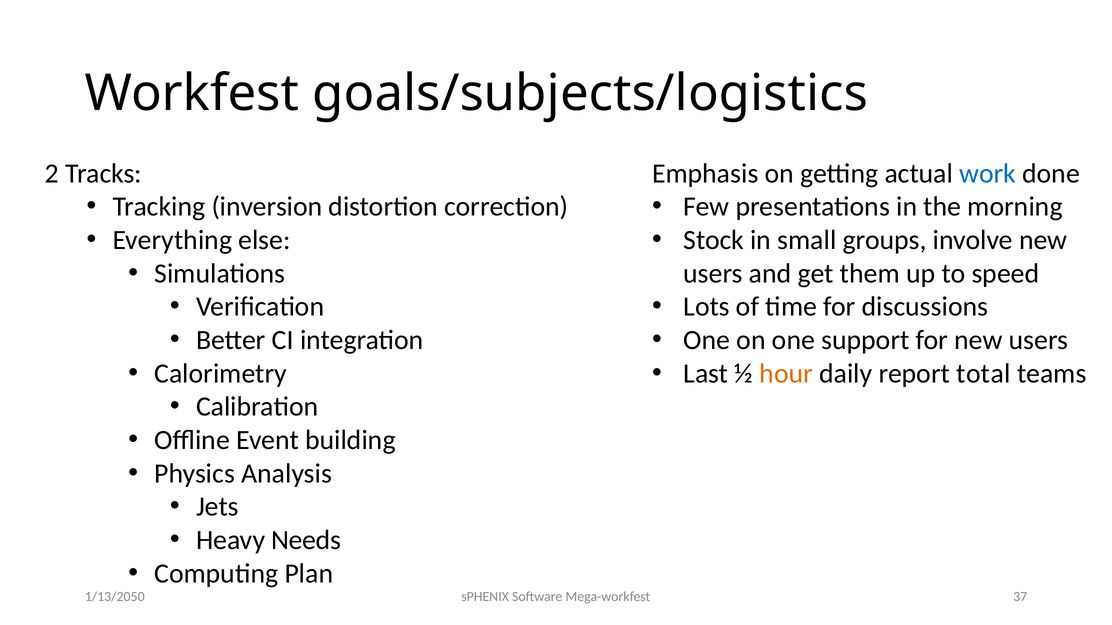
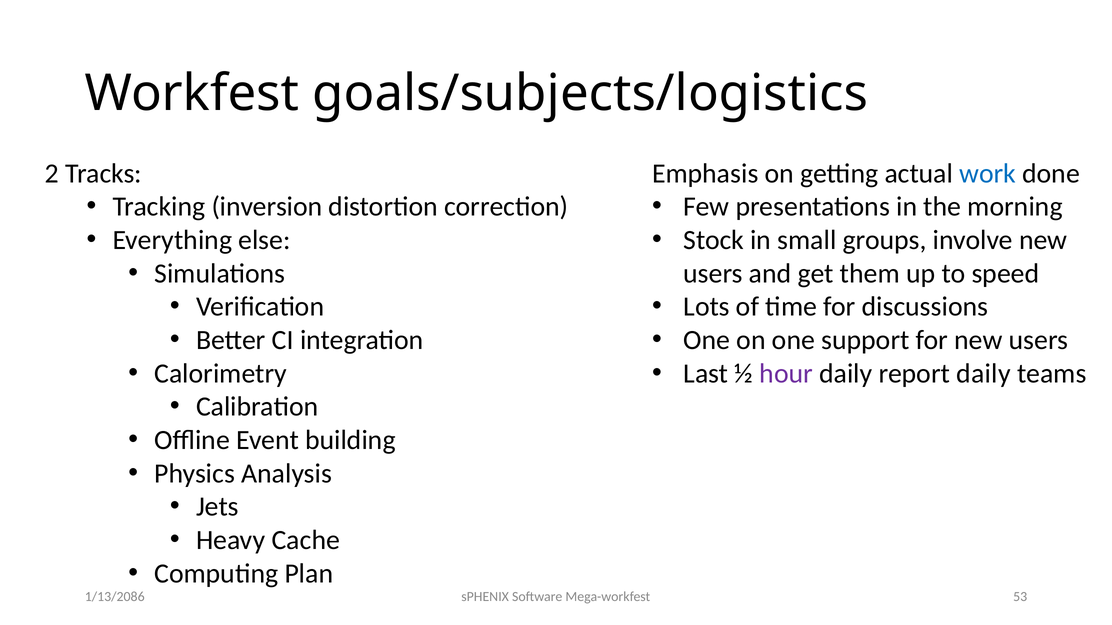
hour colour: orange -> purple (786, 374)
report total: total -> daily (983, 374)
Needs: Needs -> Cache (306, 541)
37: 37 -> 53 (1020, 597)
1/13/2050: 1/13/2050 -> 1/13/2086 (115, 597)
